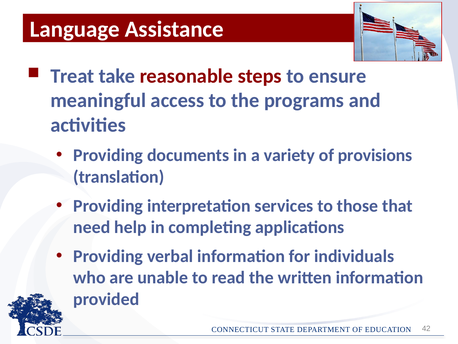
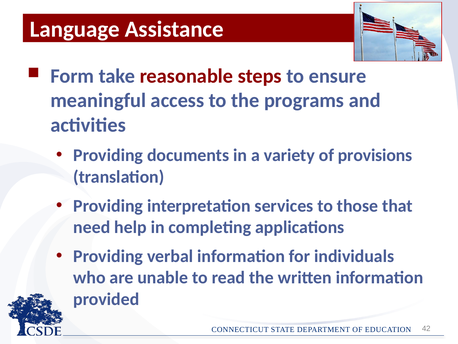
Treat: Treat -> Form (72, 76)
